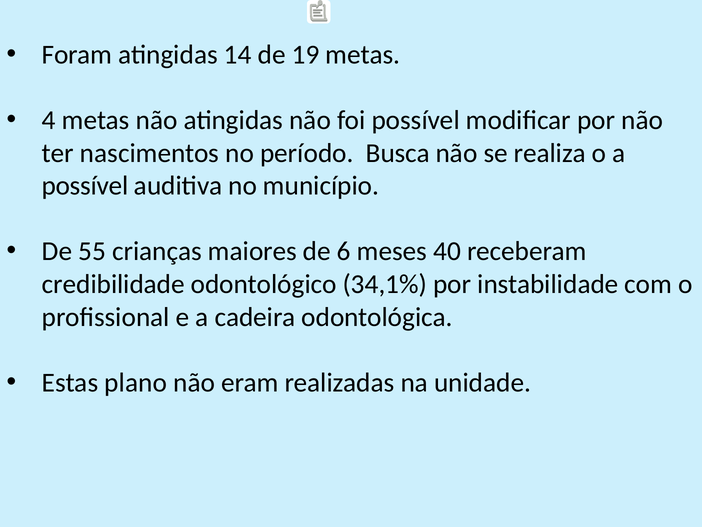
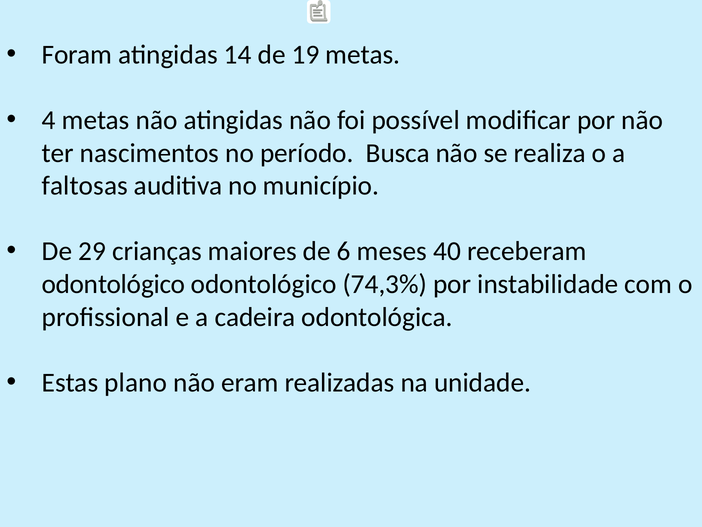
possível: possível -> faltosas (85, 186)
55: 55 -> 29 (92, 251)
credibilidade: credibilidade -> odontológico (113, 284)
34,1%: 34,1% -> 74,3% (385, 284)
